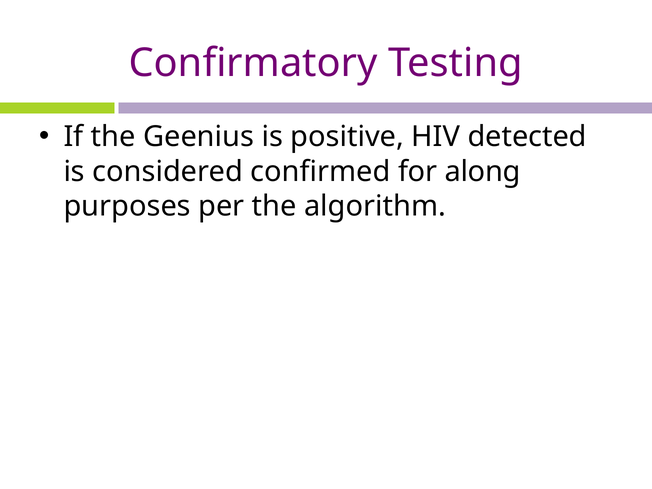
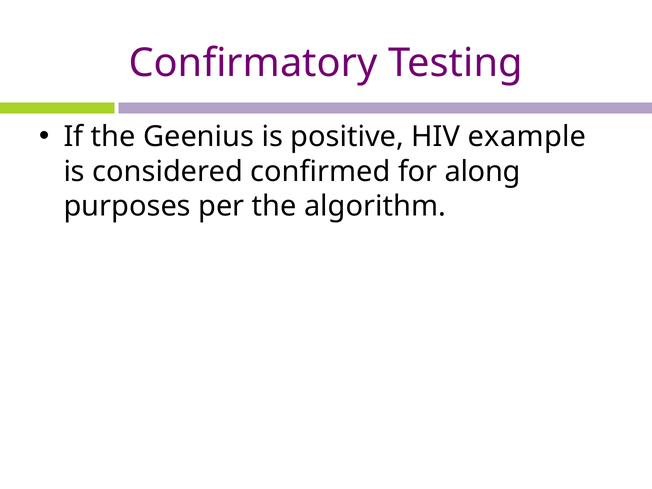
detected: detected -> example (527, 137)
